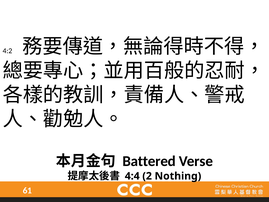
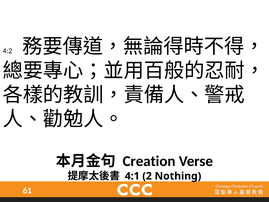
Battered: Battered -> Creation (149, 161)
4:4: 4:4 -> 4:1 (132, 176)
